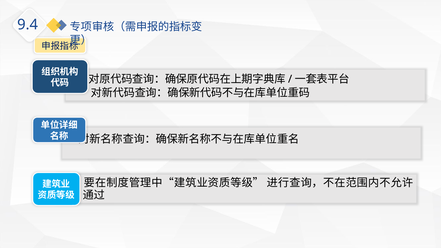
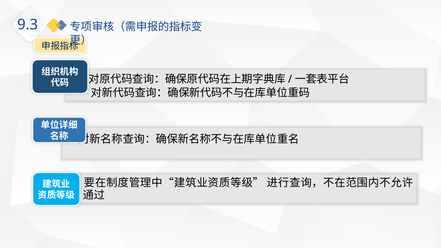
9.4: 9.4 -> 9.3 (28, 25)
